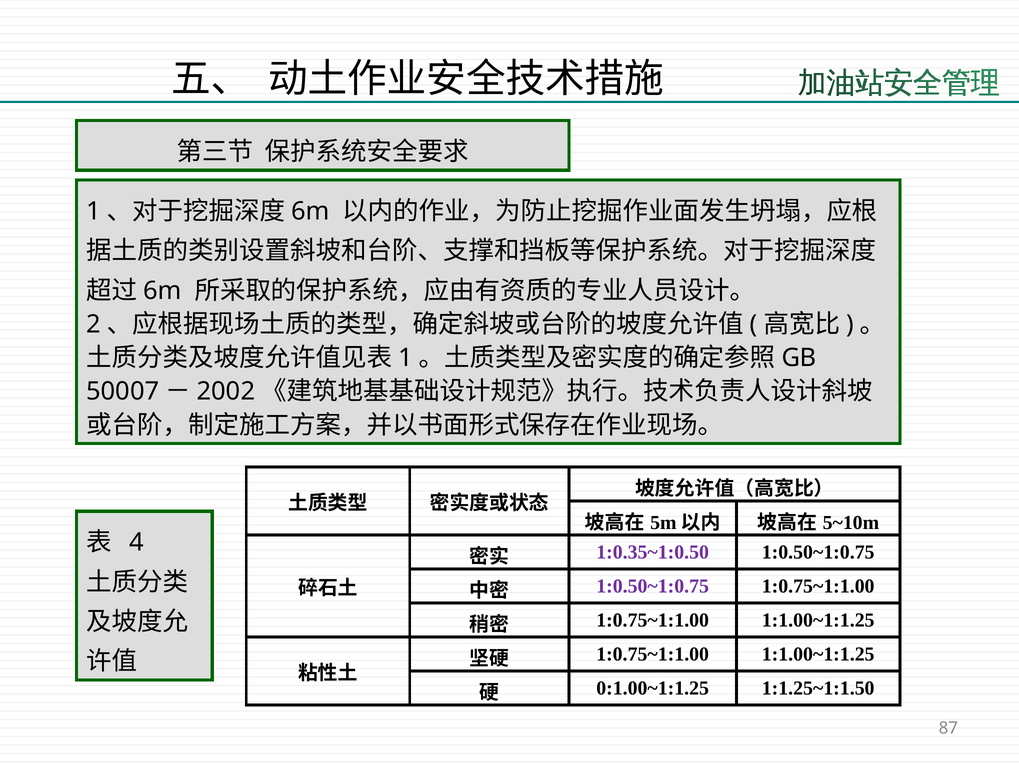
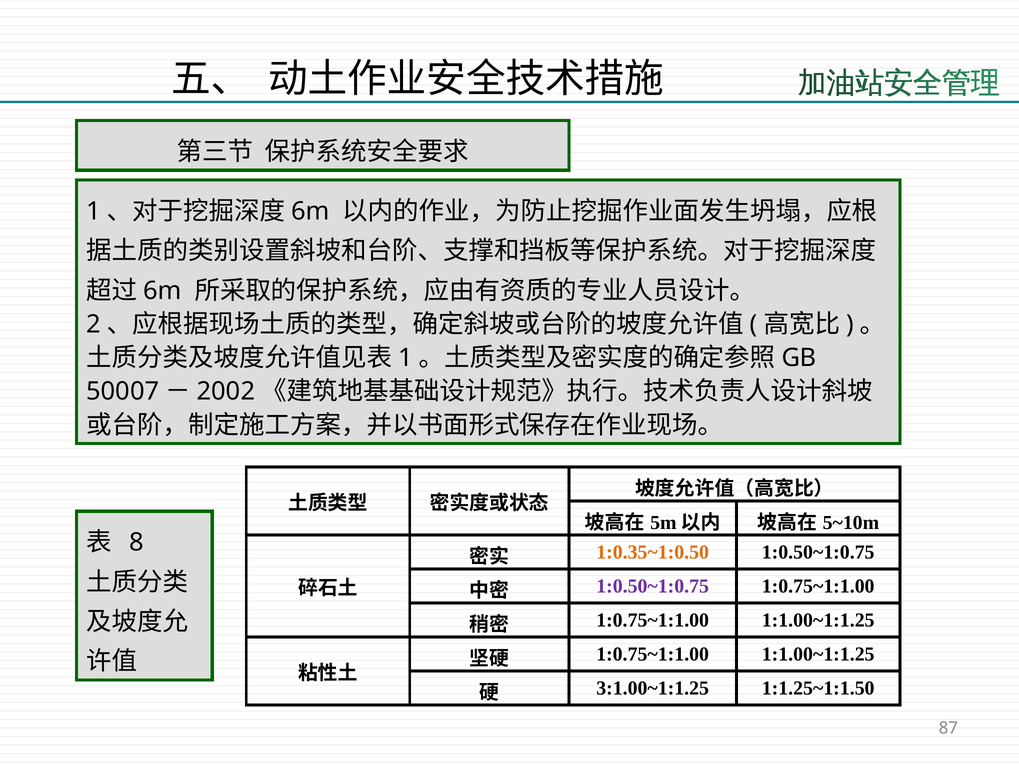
4: 4 -> 8 (137, 543)
1:0.35~1:0.50 colour: purple -> orange (653, 552)
0:1.00~1:1.25: 0:1.00~1:1.25 -> 3:1.00~1:1.25 (653, 688)
